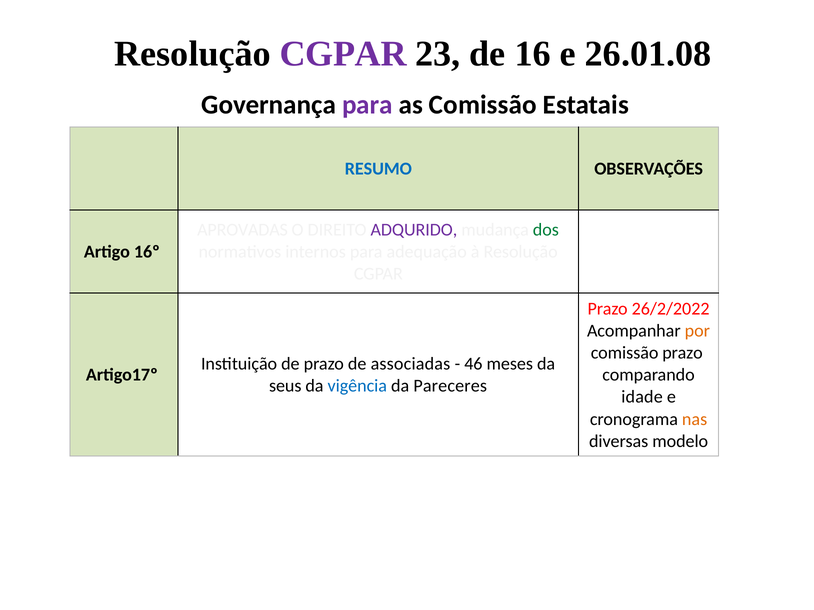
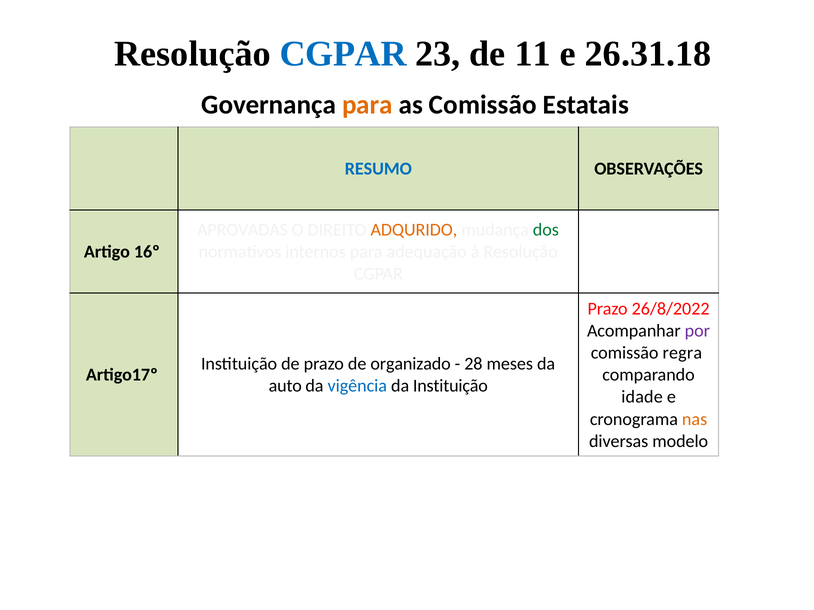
CGPAR colour: purple -> blue (343, 54)
16: 16 -> 11 (533, 54)
26.01.08: 26.01.08 -> 26.31.18 (648, 54)
para colour: purple -> orange (367, 105)
ADQURIDO colour: purple -> orange (414, 230)
26/2/2022: 26/2/2022 -> 26/8/2022 (671, 309)
por colour: orange -> purple (697, 331)
comissão prazo: prazo -> regra (682, 353)
associadas: associadas -> organizado (411, 364)
46: 46 -> 28 (473, 364)
seus: seus -> auto (285, 386)
da Pareceres: Pareceres -> Instituição (450, 386)
